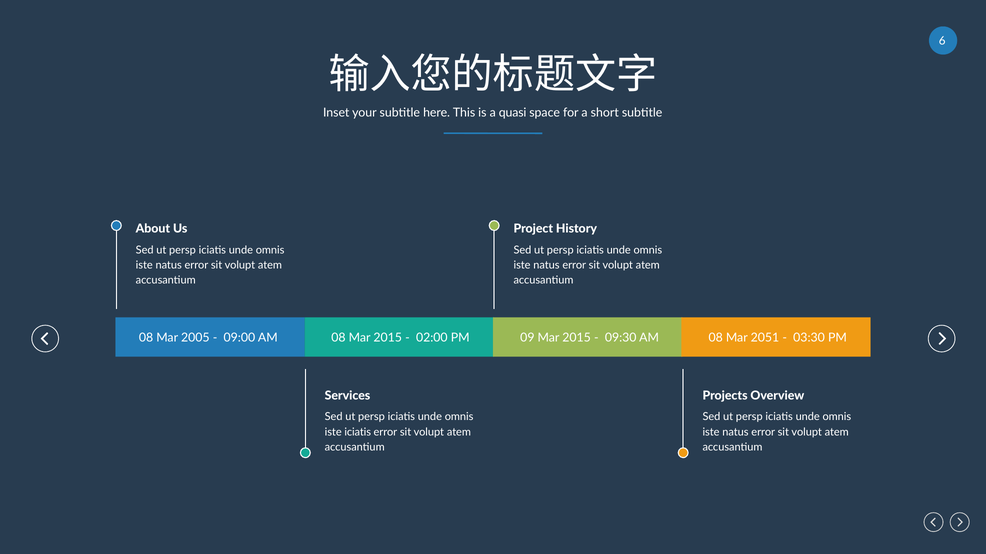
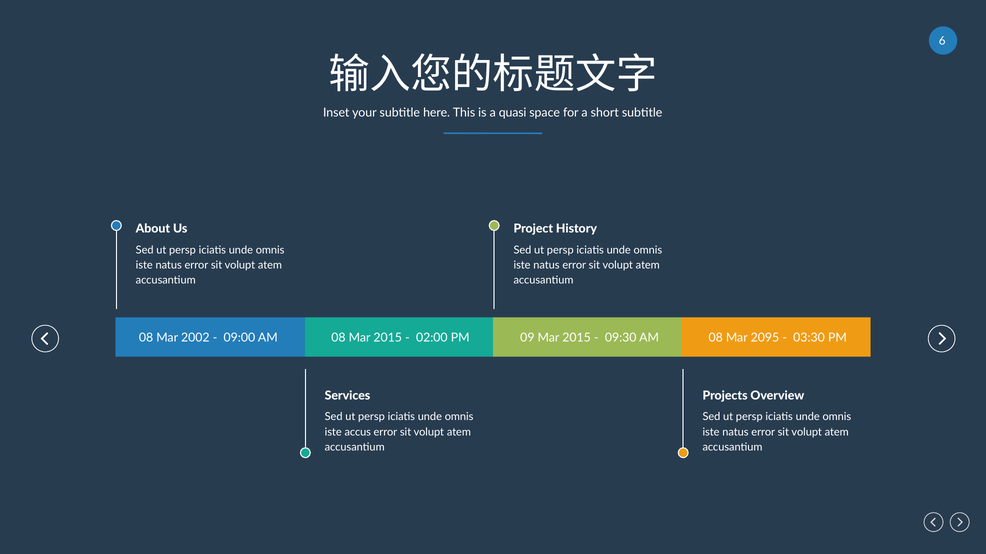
2005: 2005 -> 2002 (195, 338)
2051: 2051 -> 2095 (765, 338)
iste iciatis: iciatis -> accus (358, 432)
